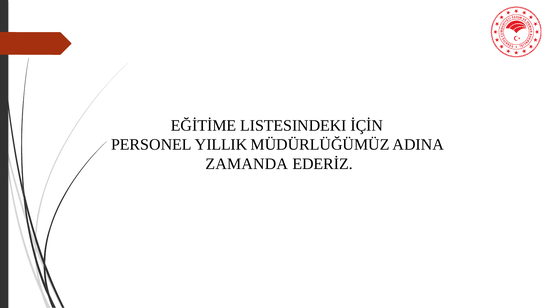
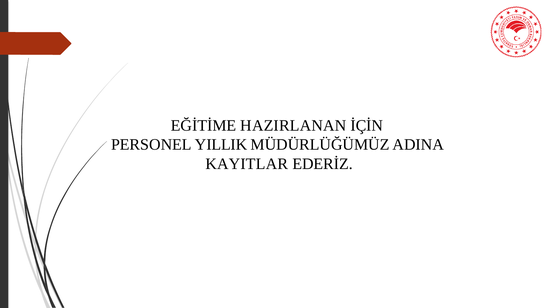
LISTESINDEKI: LISTESINDEKI -> HAZIRLANAN (293, 125)
ZAMANDA: ZAMANDA -> KAYITLAR (247, 164)
